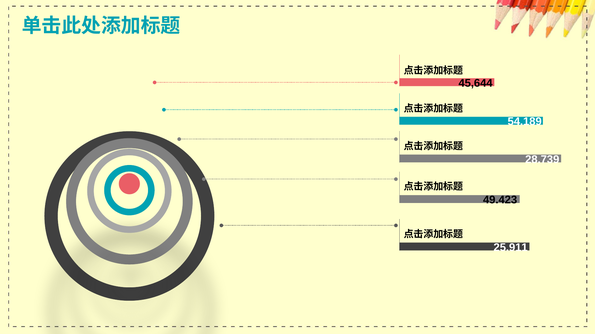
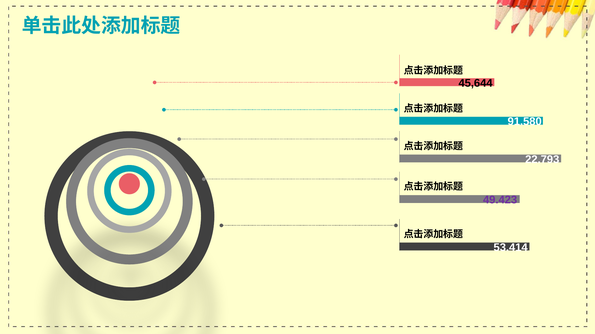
54.189: 54.189 -> 91.580 (525, 122)
28.739: 28.739 -> 22.793 (542, 160)
49.423 colour: black -> purple (500, 200)
25.911: 25.911 -> 53.414 (511, 248)
